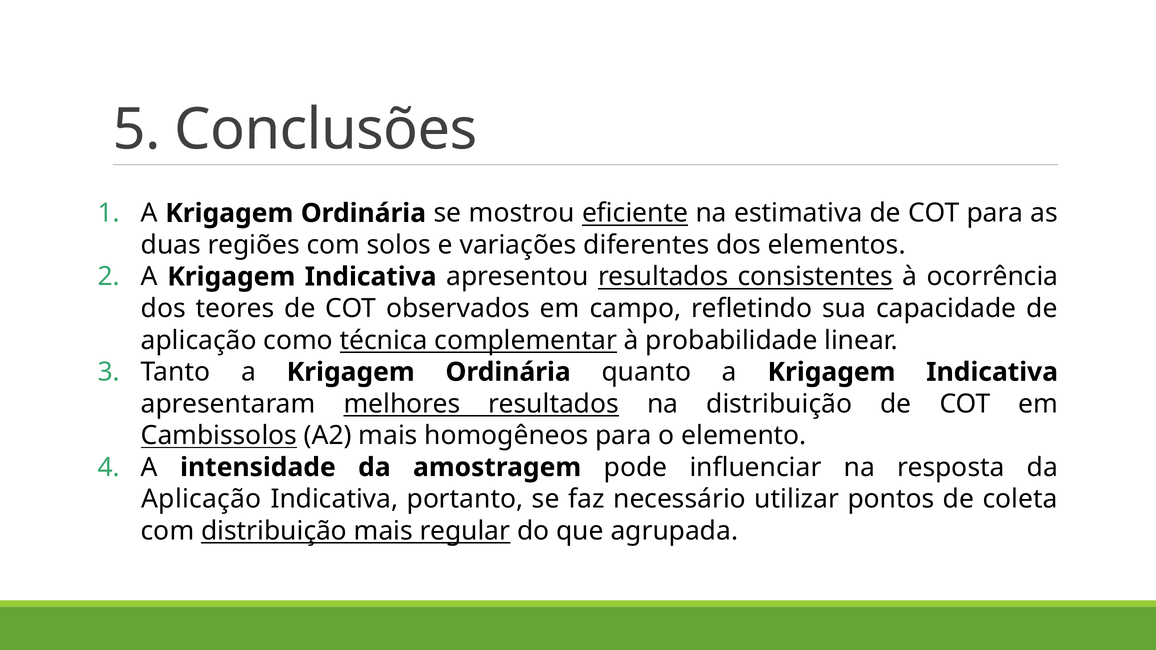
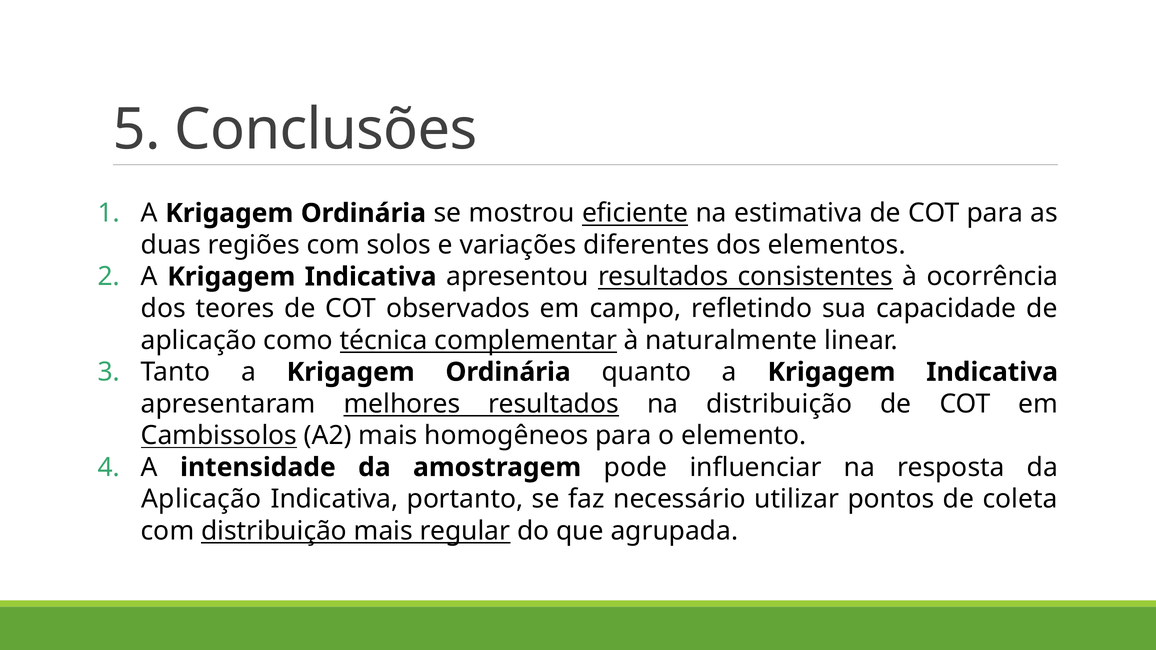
probabilidade: probabilidade -> naturalmente (731, 340)
